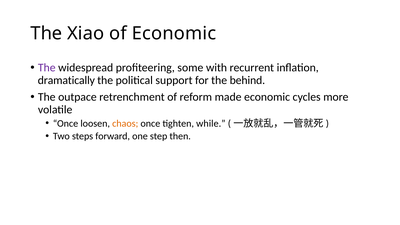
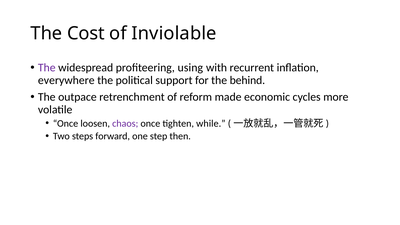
Xiao: Xiao -> Cost (86, 34)
of Economic: Economic -> Inviolable (174, 34)
some: some -> using (190, 68)
dramatically: dramatically -> everywhere (66, 80)
chaos colour: orange -> purple (125, 123)
